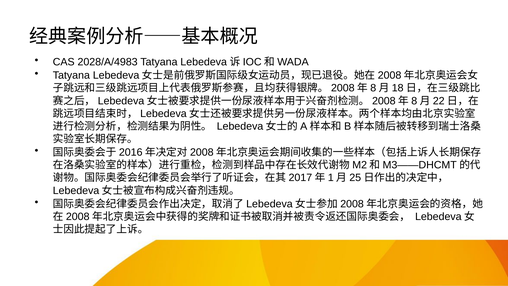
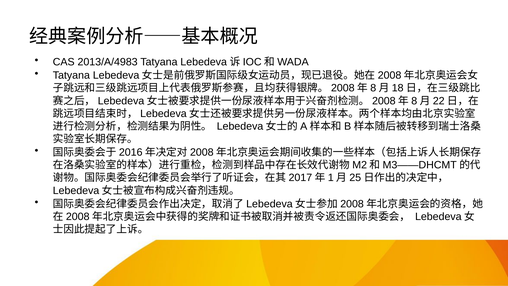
2028/A/4983: 2028/A/4983 -> 2013/A/4983 (108, 62)
